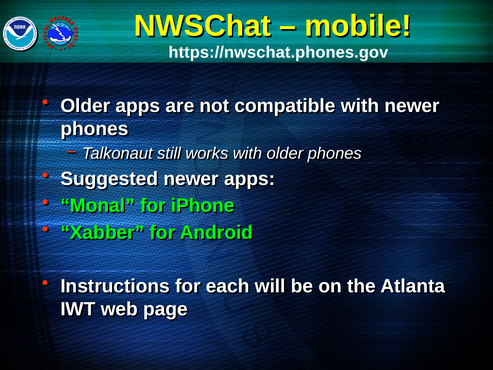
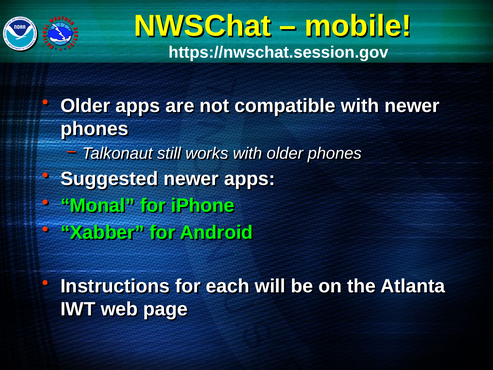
https://nwschat.phones.gov: https://nwschat.phones.gov -> https://nwschat.session.gov (278, 52)
